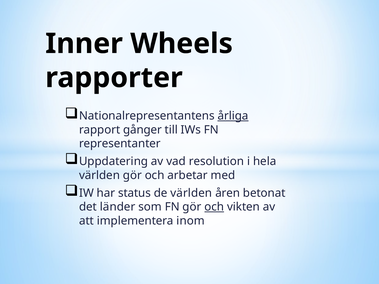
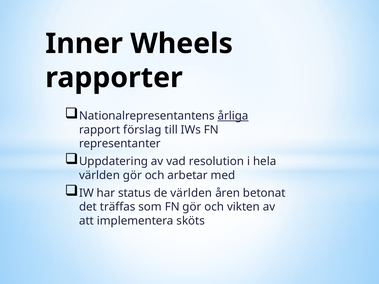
gånger: gånger -> förslag (142, 130)
länder: länder -> träffas (118, 207)
och underline: present -> none (214, 207)
inom: inom -> sköts (191, 221)
